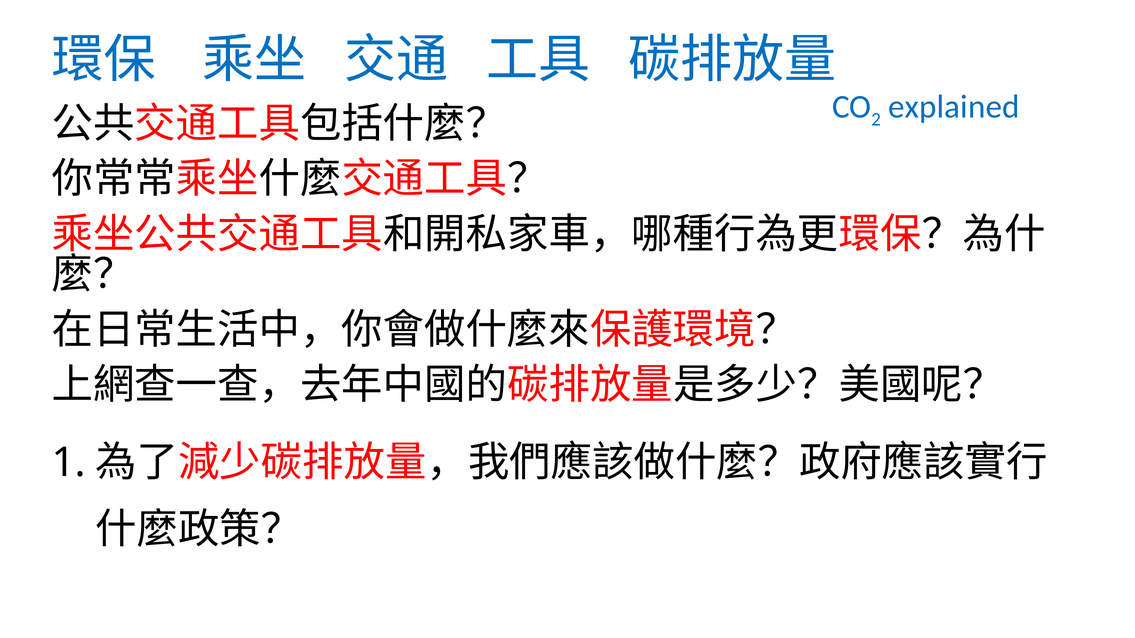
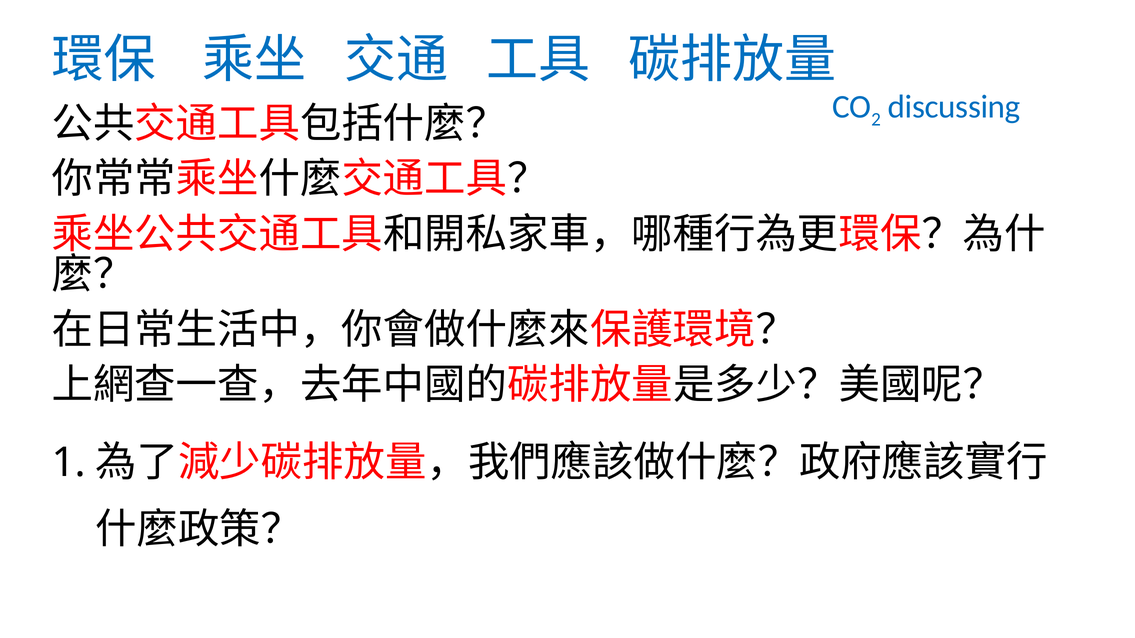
explained: explained -> discussing (954, 107)
